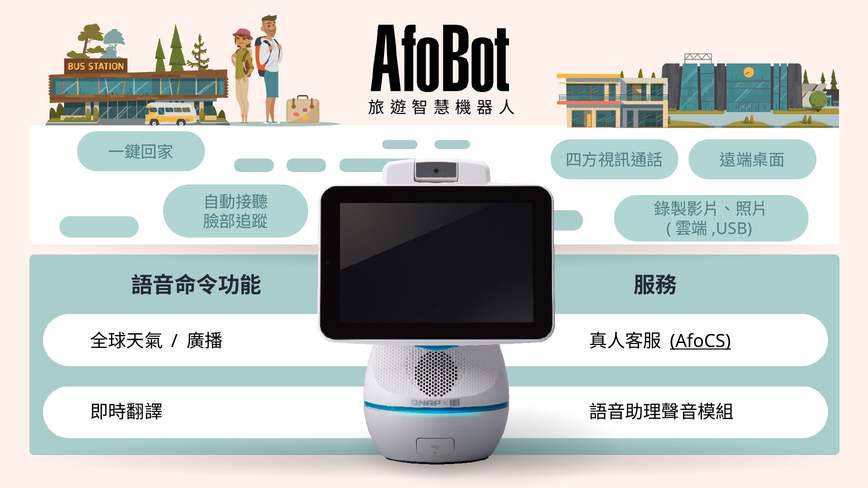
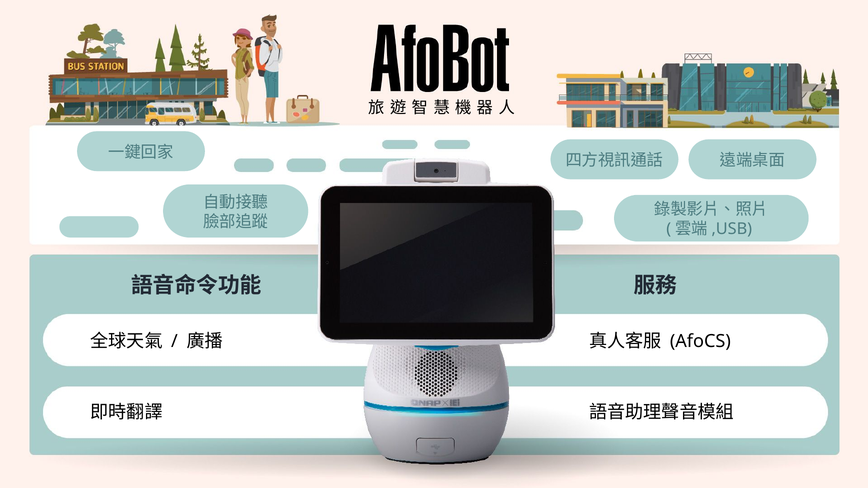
AfoCS underline: present -> none (700, 341)
